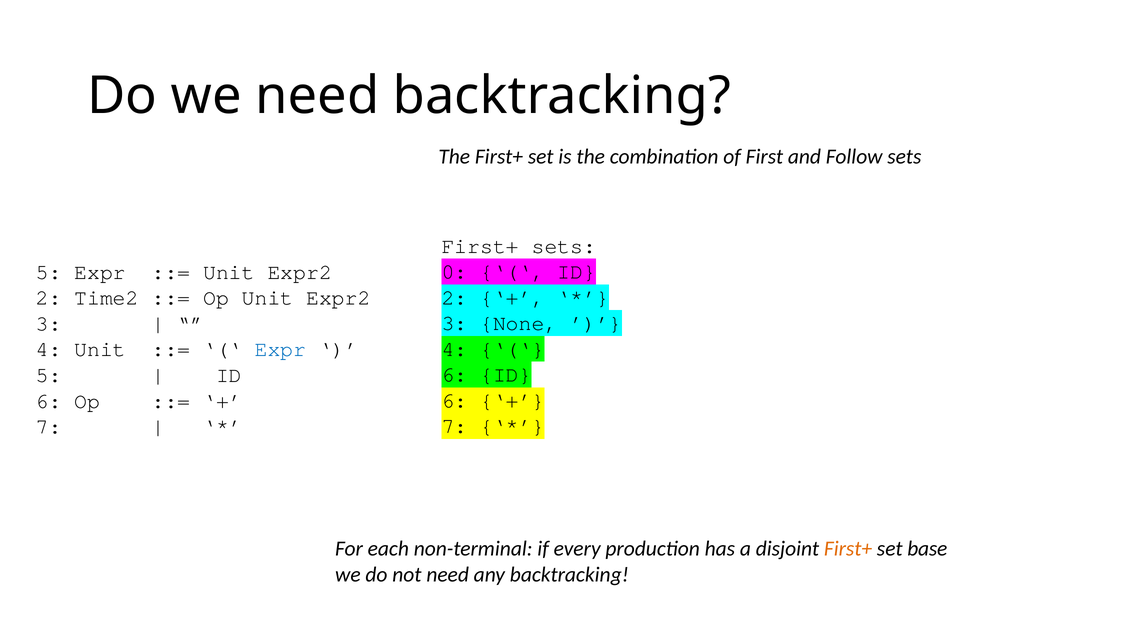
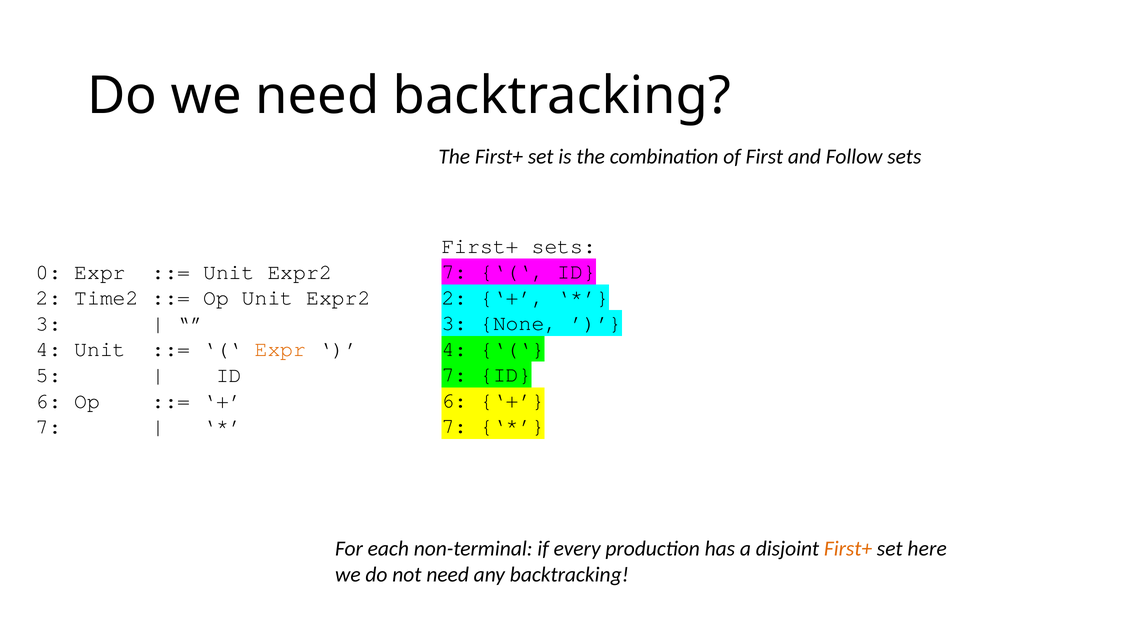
0: 0 -> 7 (454, 272)
5: 5 -> 0 (49, 272)
Expr colour: blue -> orange (280, 349)
6: 6 -> 7 (454, 375)
base: base -> here (927, 549)
